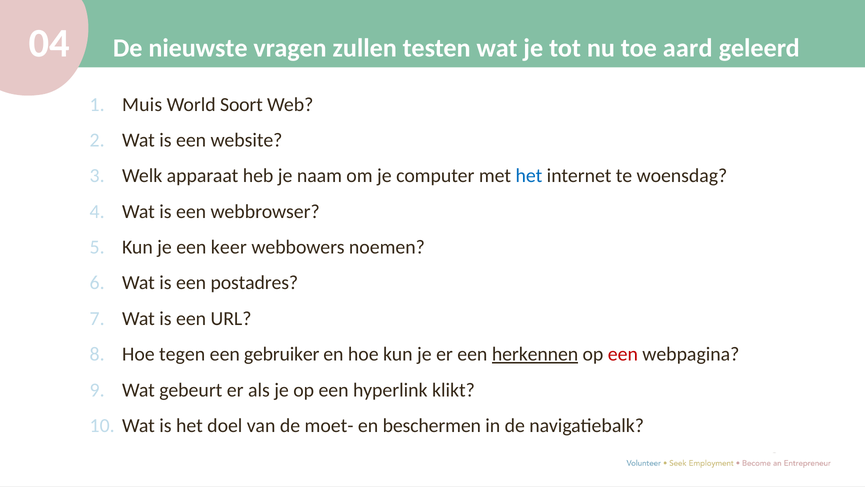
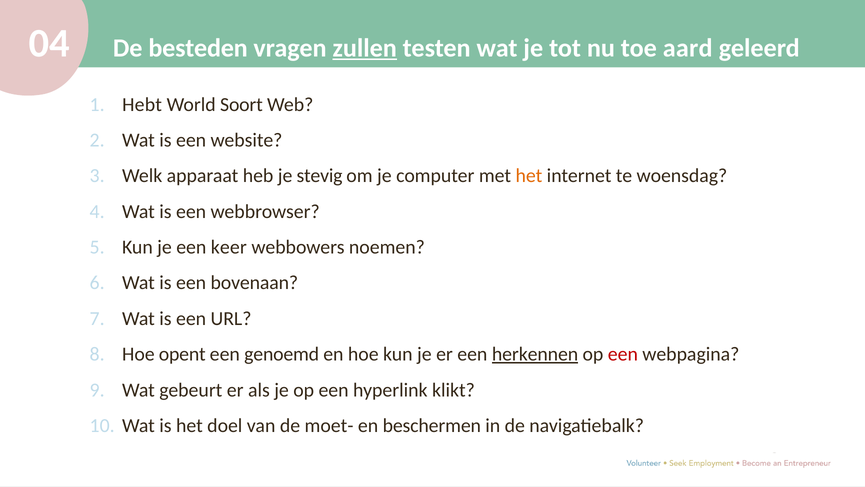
nieuwste: nieuwste -> besteden (198, 48)
zullen underline: none -> present (365, 48)
Muis: Muis -> Hebt (142, 104)
naam: naam -> stevig (320, 176)
het colour: blue -> orange (529, 176)
postadres: postadres -> bovenaan (254, 283)
tegen: tegen -> opent (182, 354)
gebruiker: gebruiker -> genoemd (282, 354)
